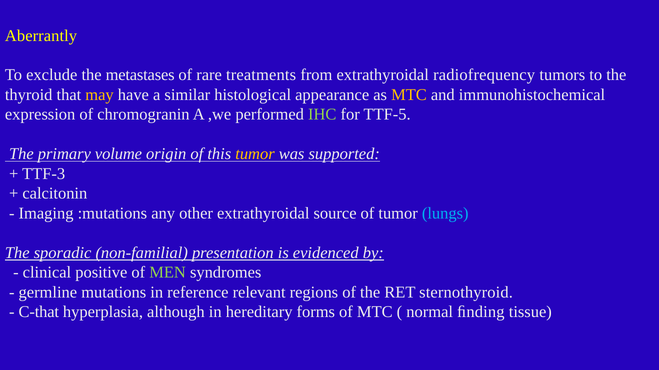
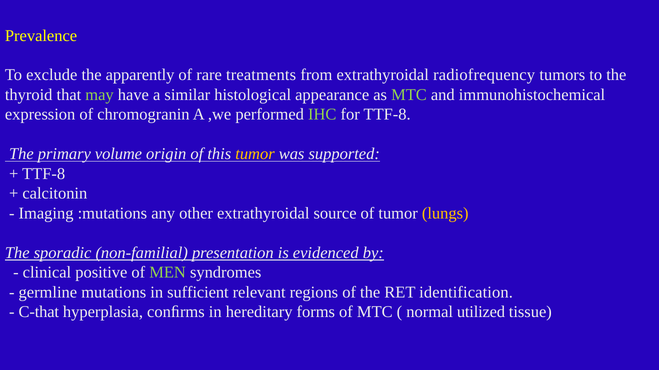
Aberrantly: Aberrantly -> Prevalence (41, 36)
metastases: metastases -> apparently (140, 75)
may colour: yellow -> light green (100, 95)
MTC colour: yellow -> light green (409, 95)
for TTF-5: TTF-5 -> TTF-8 (387, 115)
TTF-3: TTF-3 -> TTF-8 (44, 174)
lungs colour: light blue -> yellow (445, 214)
reference: reference -> sufficient (198, 293)
sternothyroid: sternothyroid -> identification (466, 293)
although: although -> conﬁrms (176, 312)
ﬁnding: ﬁnding -> utilized (481, 312)
